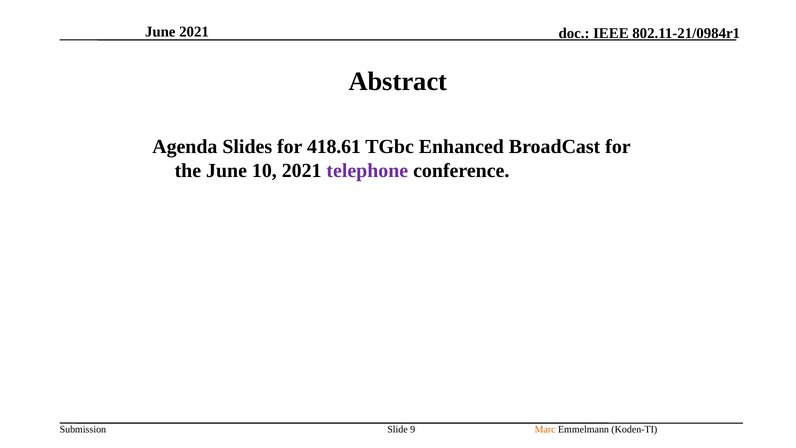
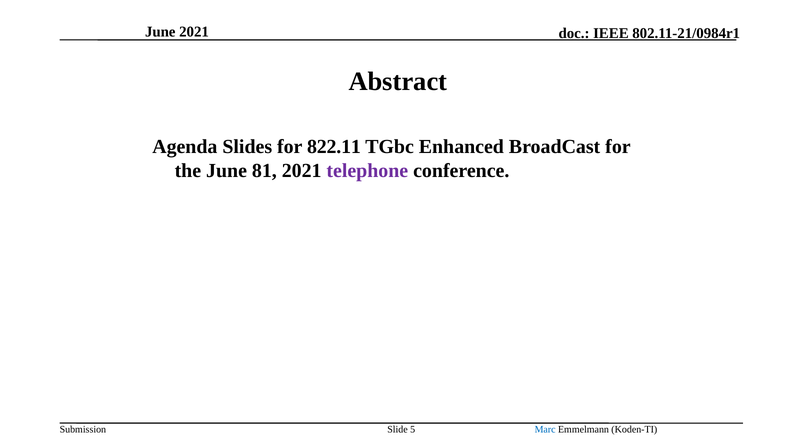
418.61: 418.61 -> 822.11 (334, 147)
10: 10 -> 81 (264, 171)
9: 9 -> 5 (413, 429)
Marc colour: orange -> blue (545, 429)
